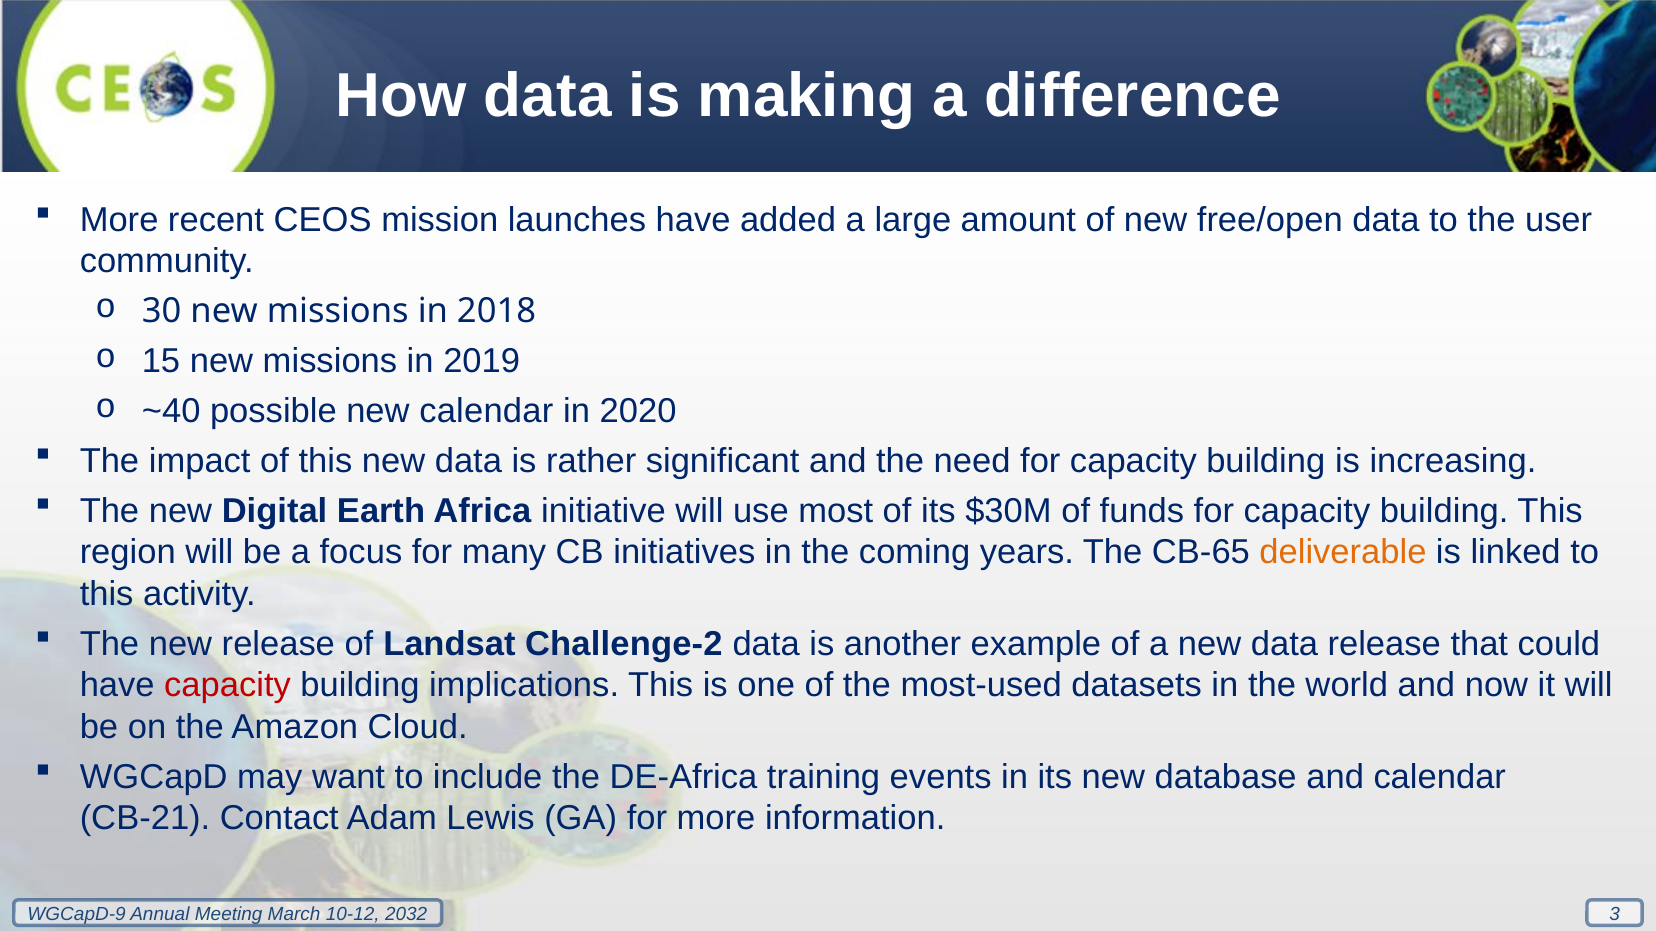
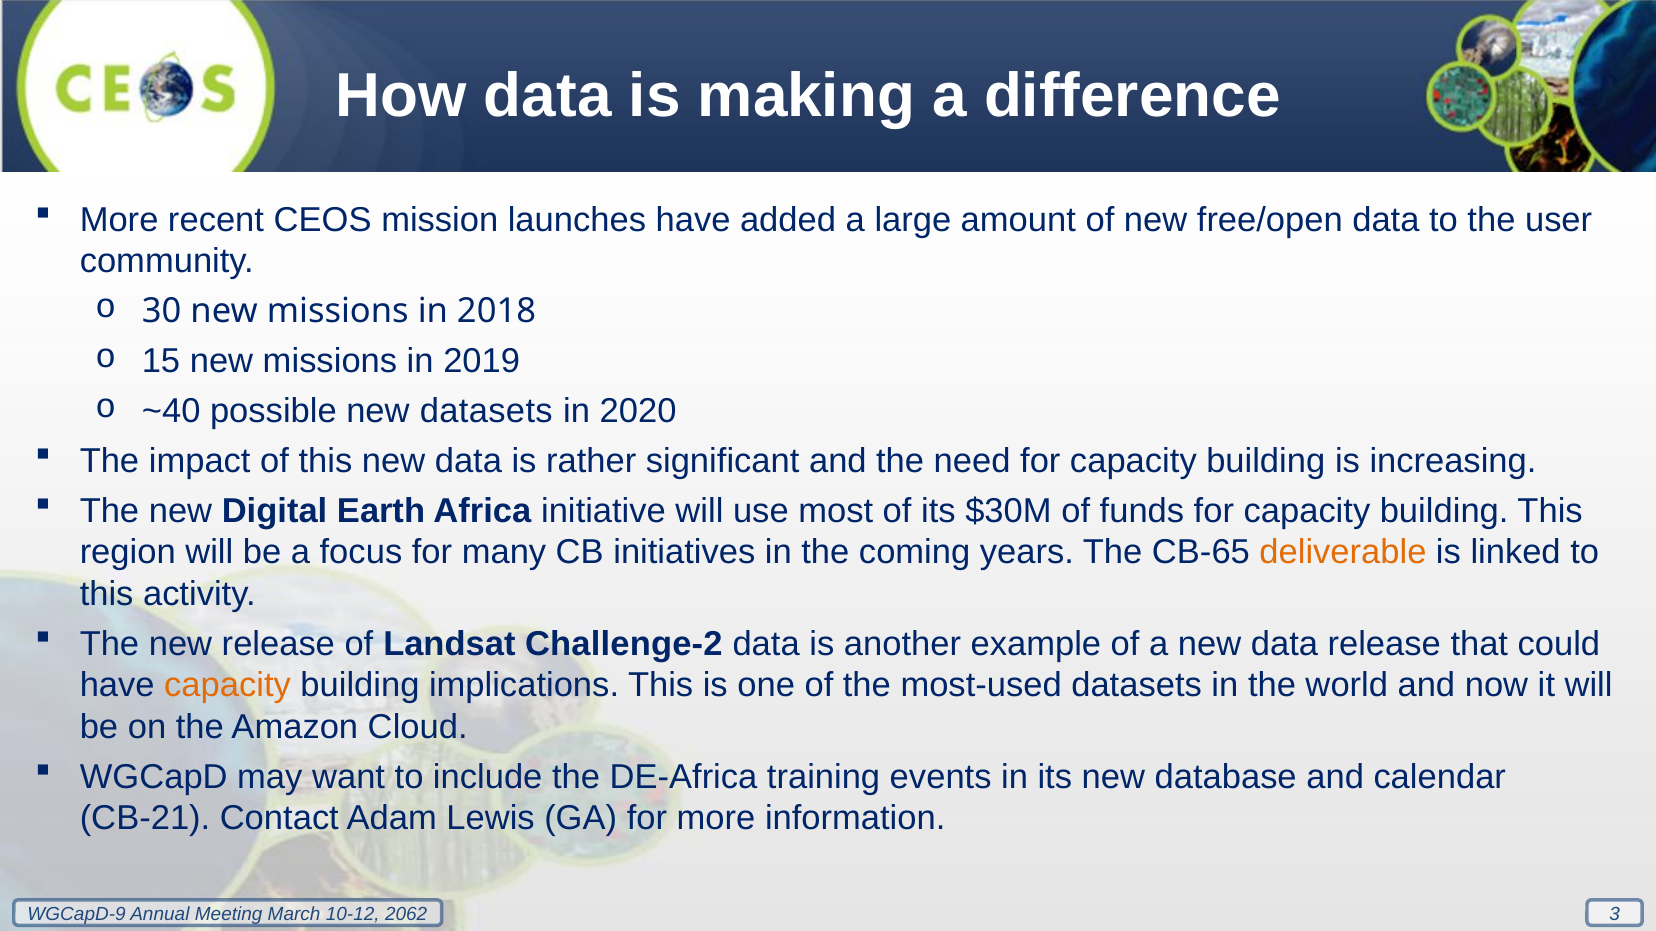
new calendar: calendar -> datasets (486, 411)
capacity colour: red -> orange (228, 686)
2032: 2032 -> 2062 (406, 914)
